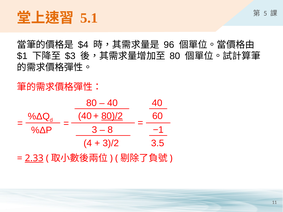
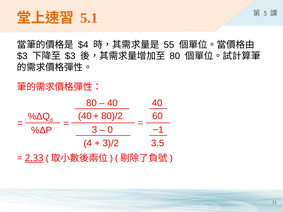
96: 96 -> 55 (169, 45)
$1: $1 -> $3 (22, 56)
80)/2 underline: present -> none (112, 116)
8: 8 -> 0 (110, 130)
